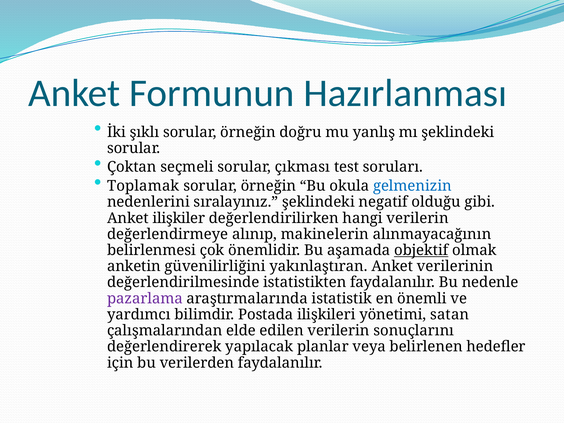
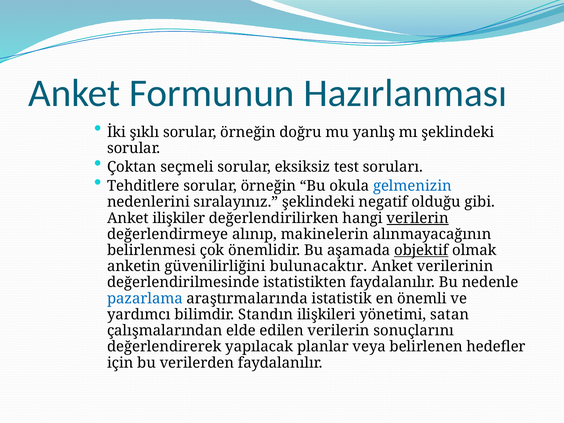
çıkması: çıkması -> eksiksiz (302, 167)
Toplamak: Toplamak -> Tehditlere (143, 186)
verilerin underline: none -> present (418, 218)
yakınlaştıran: yakınlaştıran -> bulunacaktır (318, 266)
pazarlama colour: purple -> blue (145, 298)
Postada: Postada -> Standın (266, 315)
